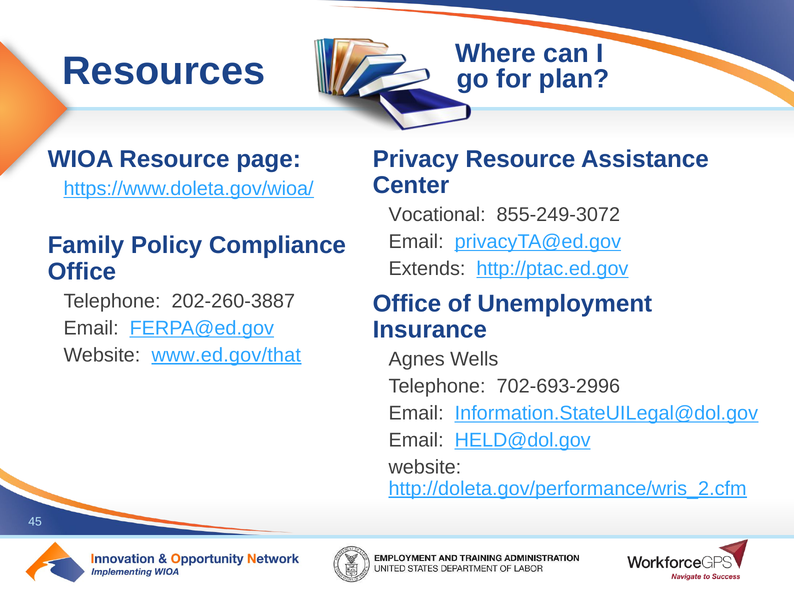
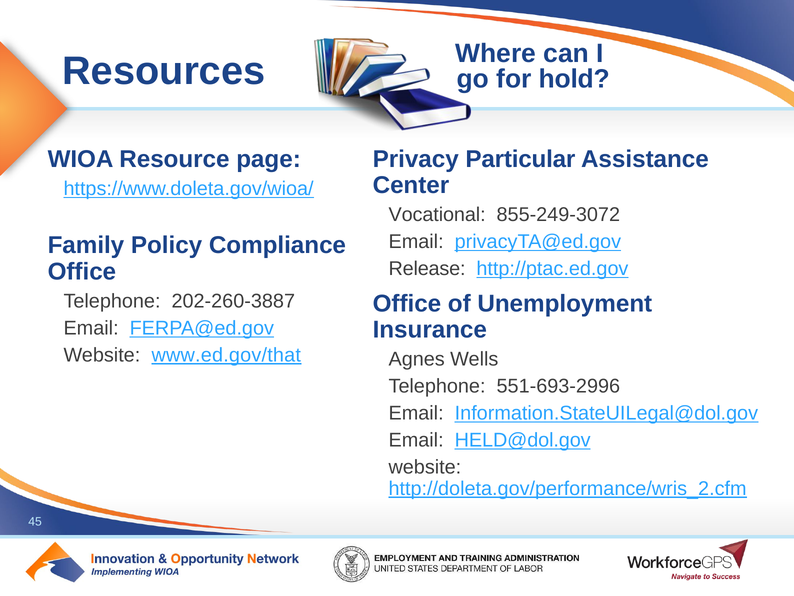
plan: plan -> hold (574, 79)
Privacy Resource: Resource -> Particular (520, 159)
Extends: Extends -> Release (427, 269)
702-693-2996: 702-693-2996 -> 551-693-2996 (558, 386)
